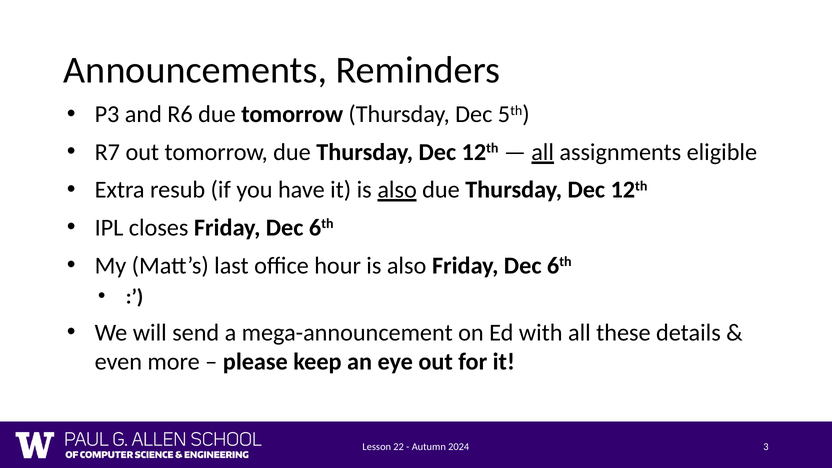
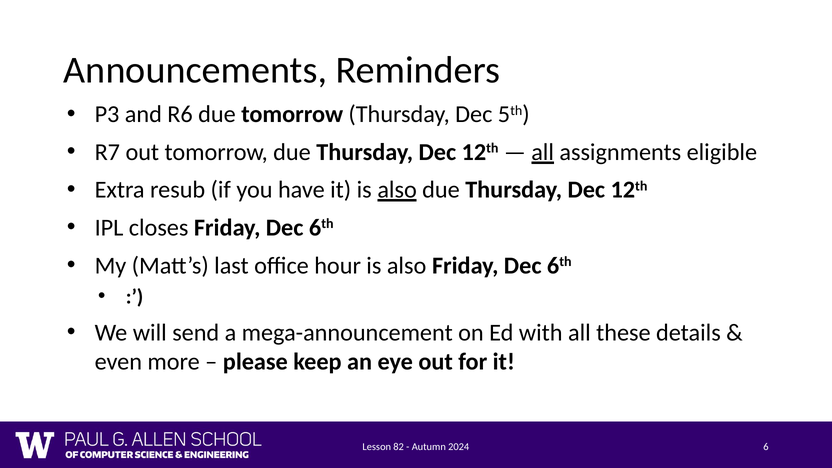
22: 22 -> 82 (399, 447)
3: 3 -> 6 (766, 447)
